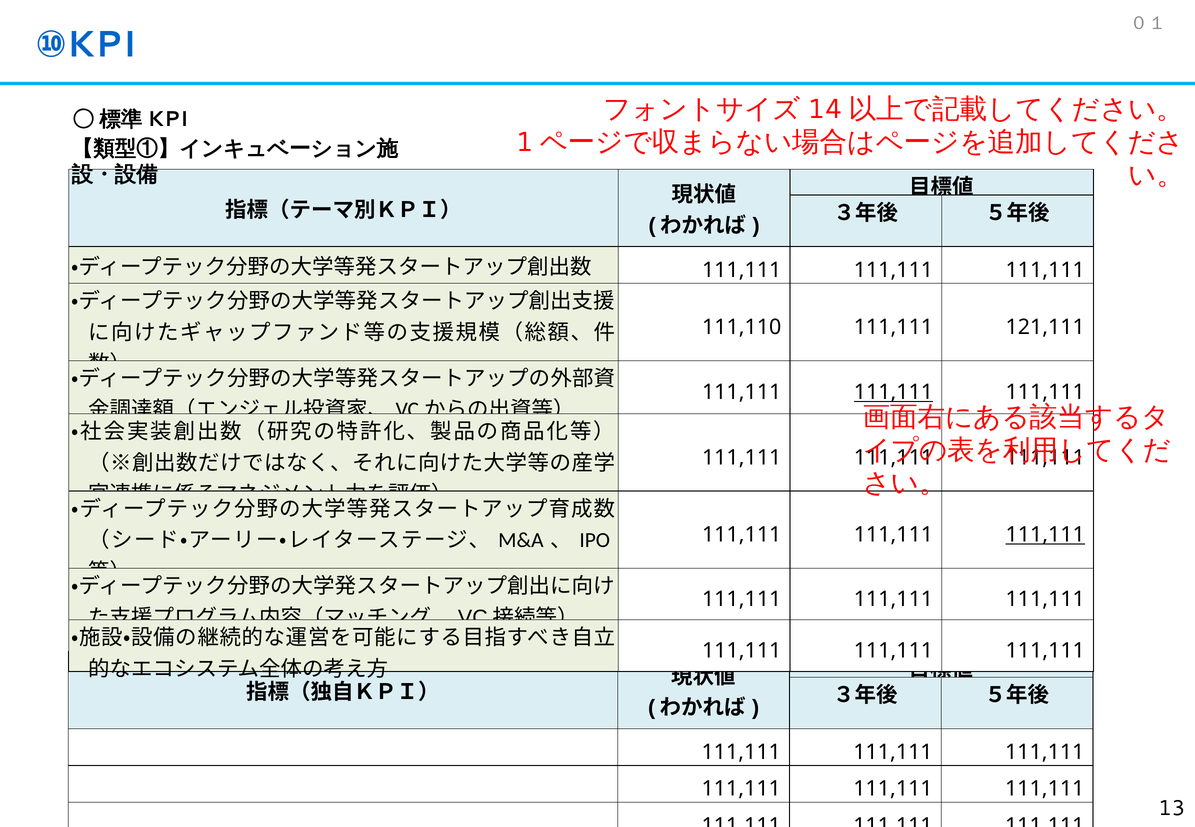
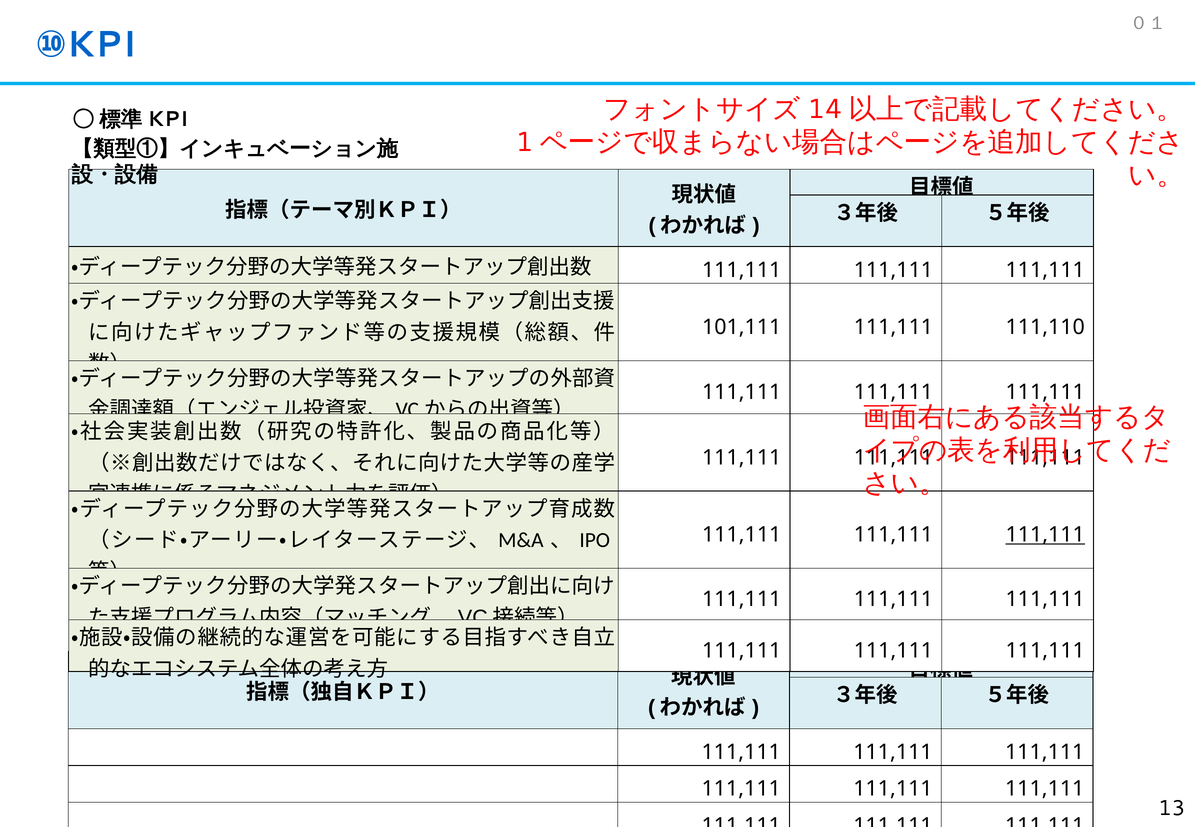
111,110: 111,110 -> 101,111 (742, 327)
121,111: 121,111 -> 111,110 (1045, 327)
111,111 underline: present -> none (893, 392)
